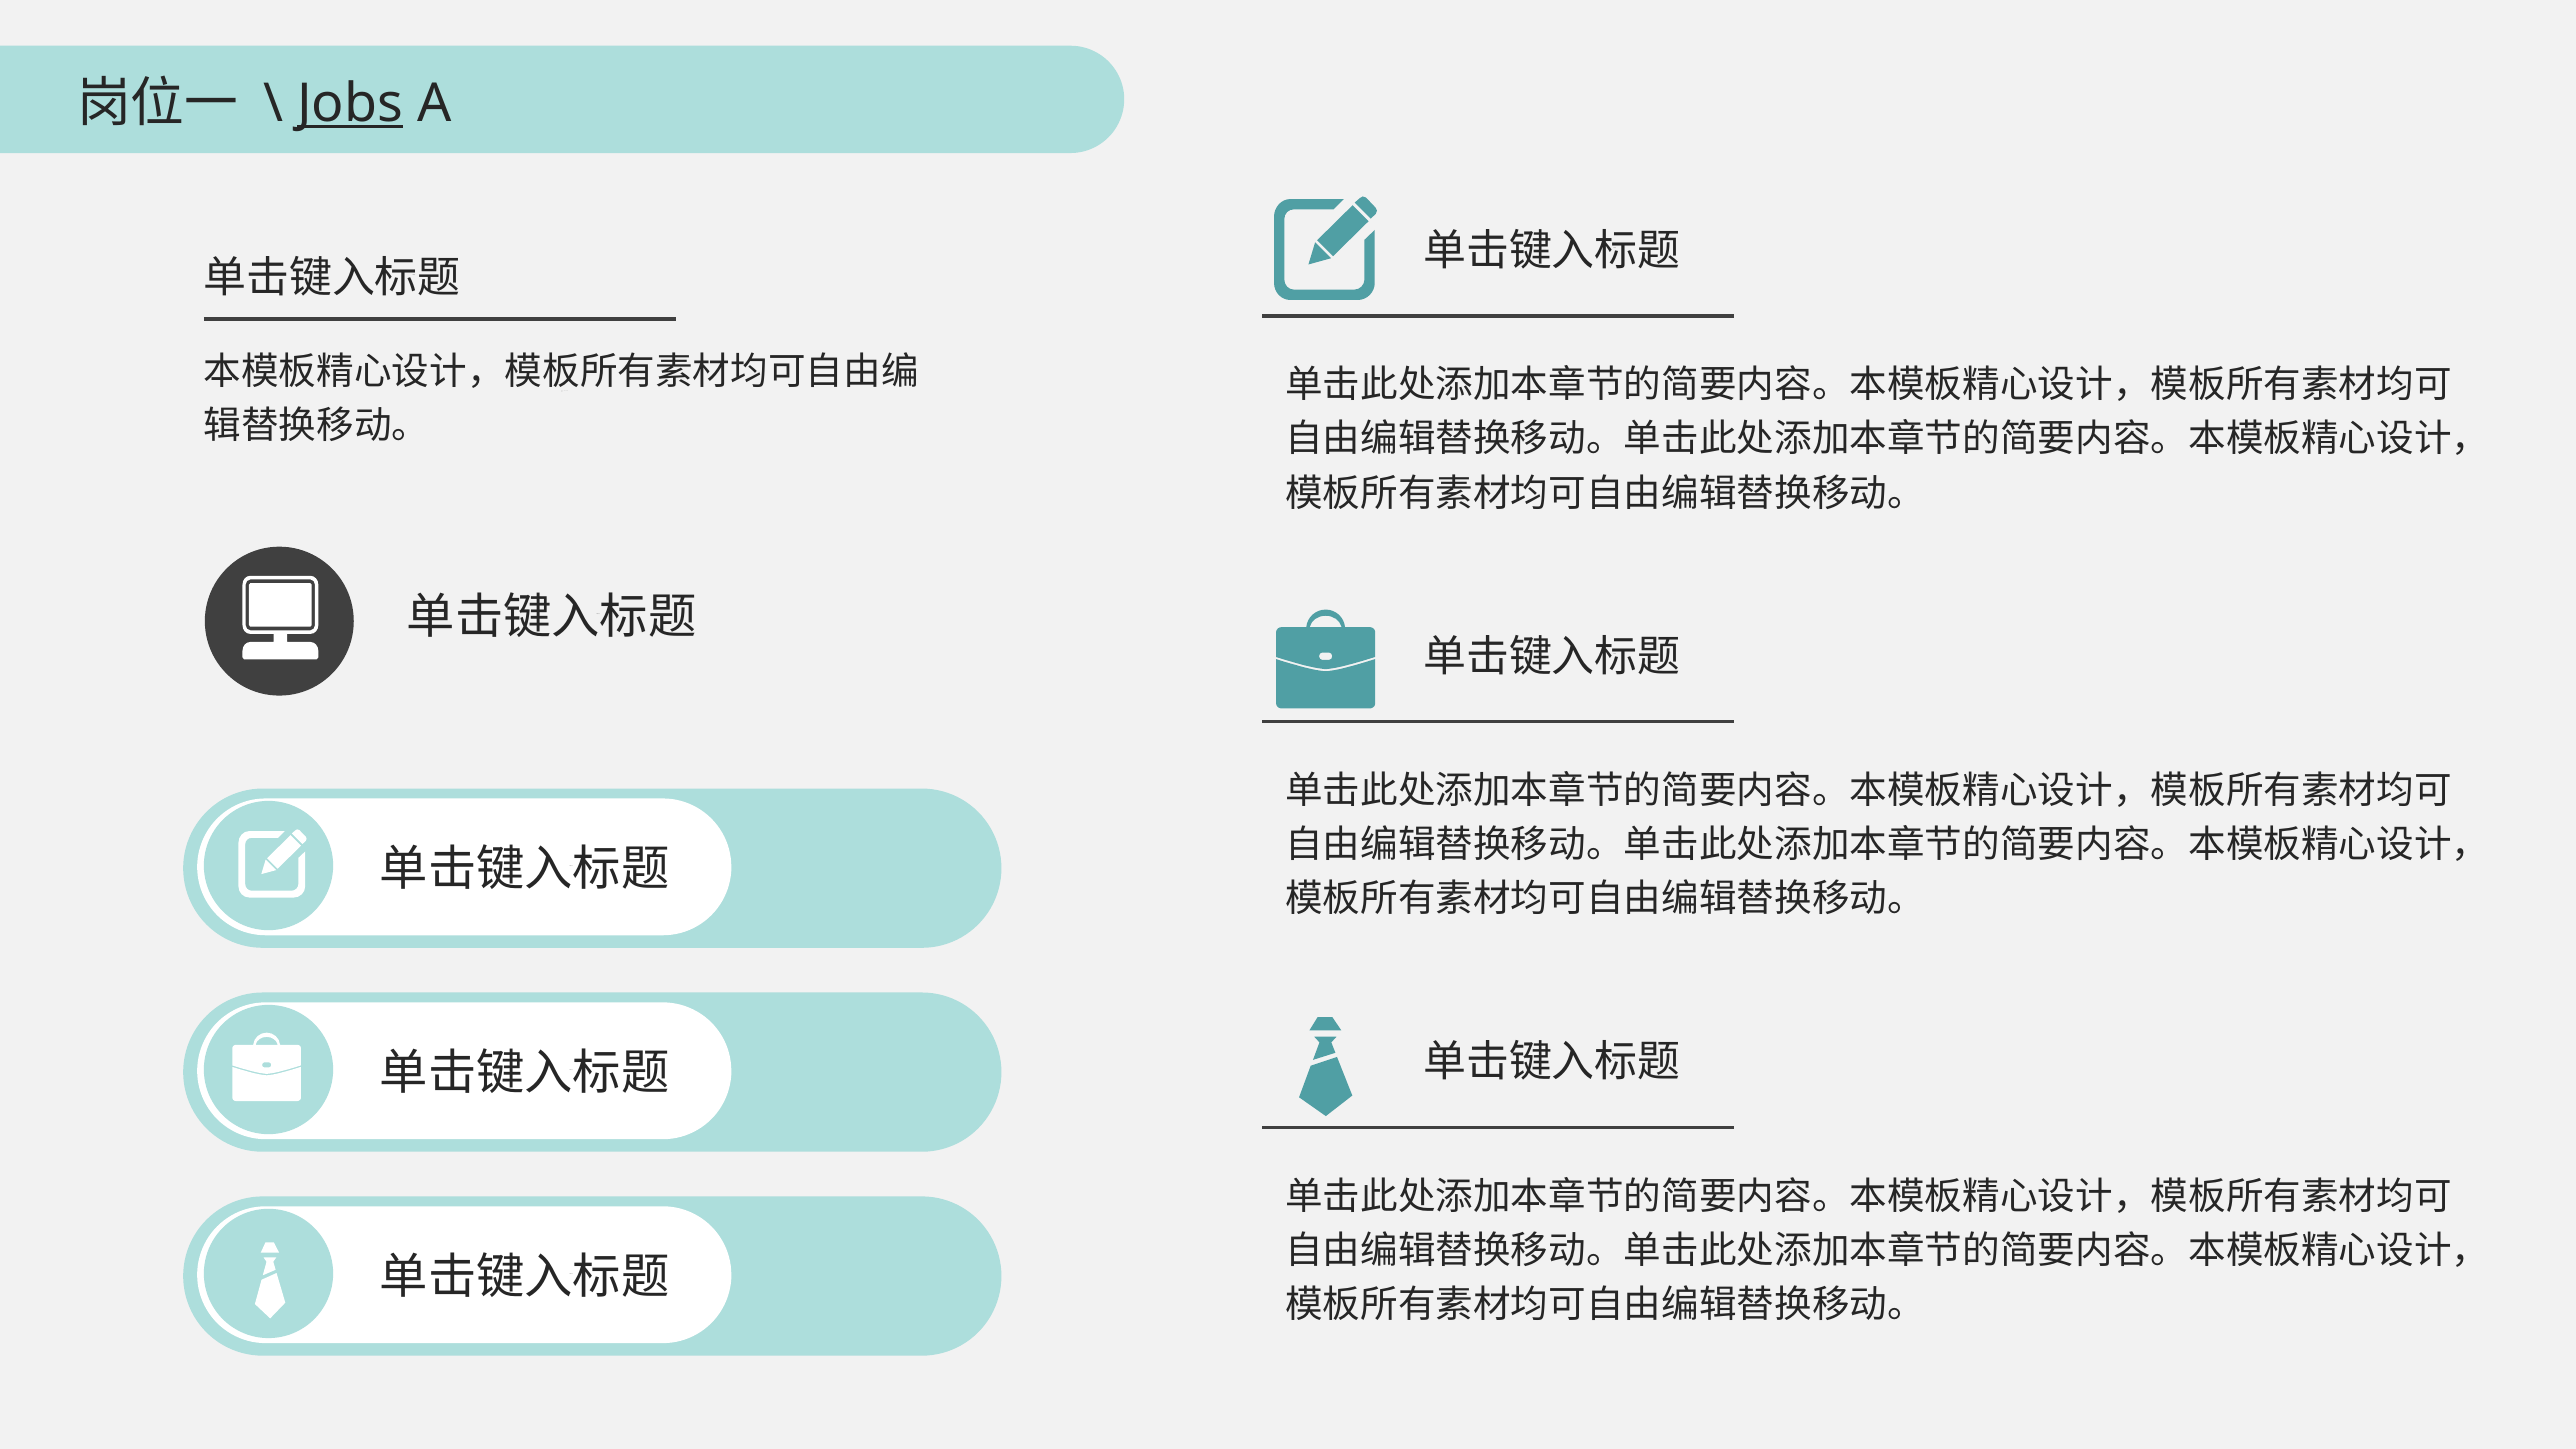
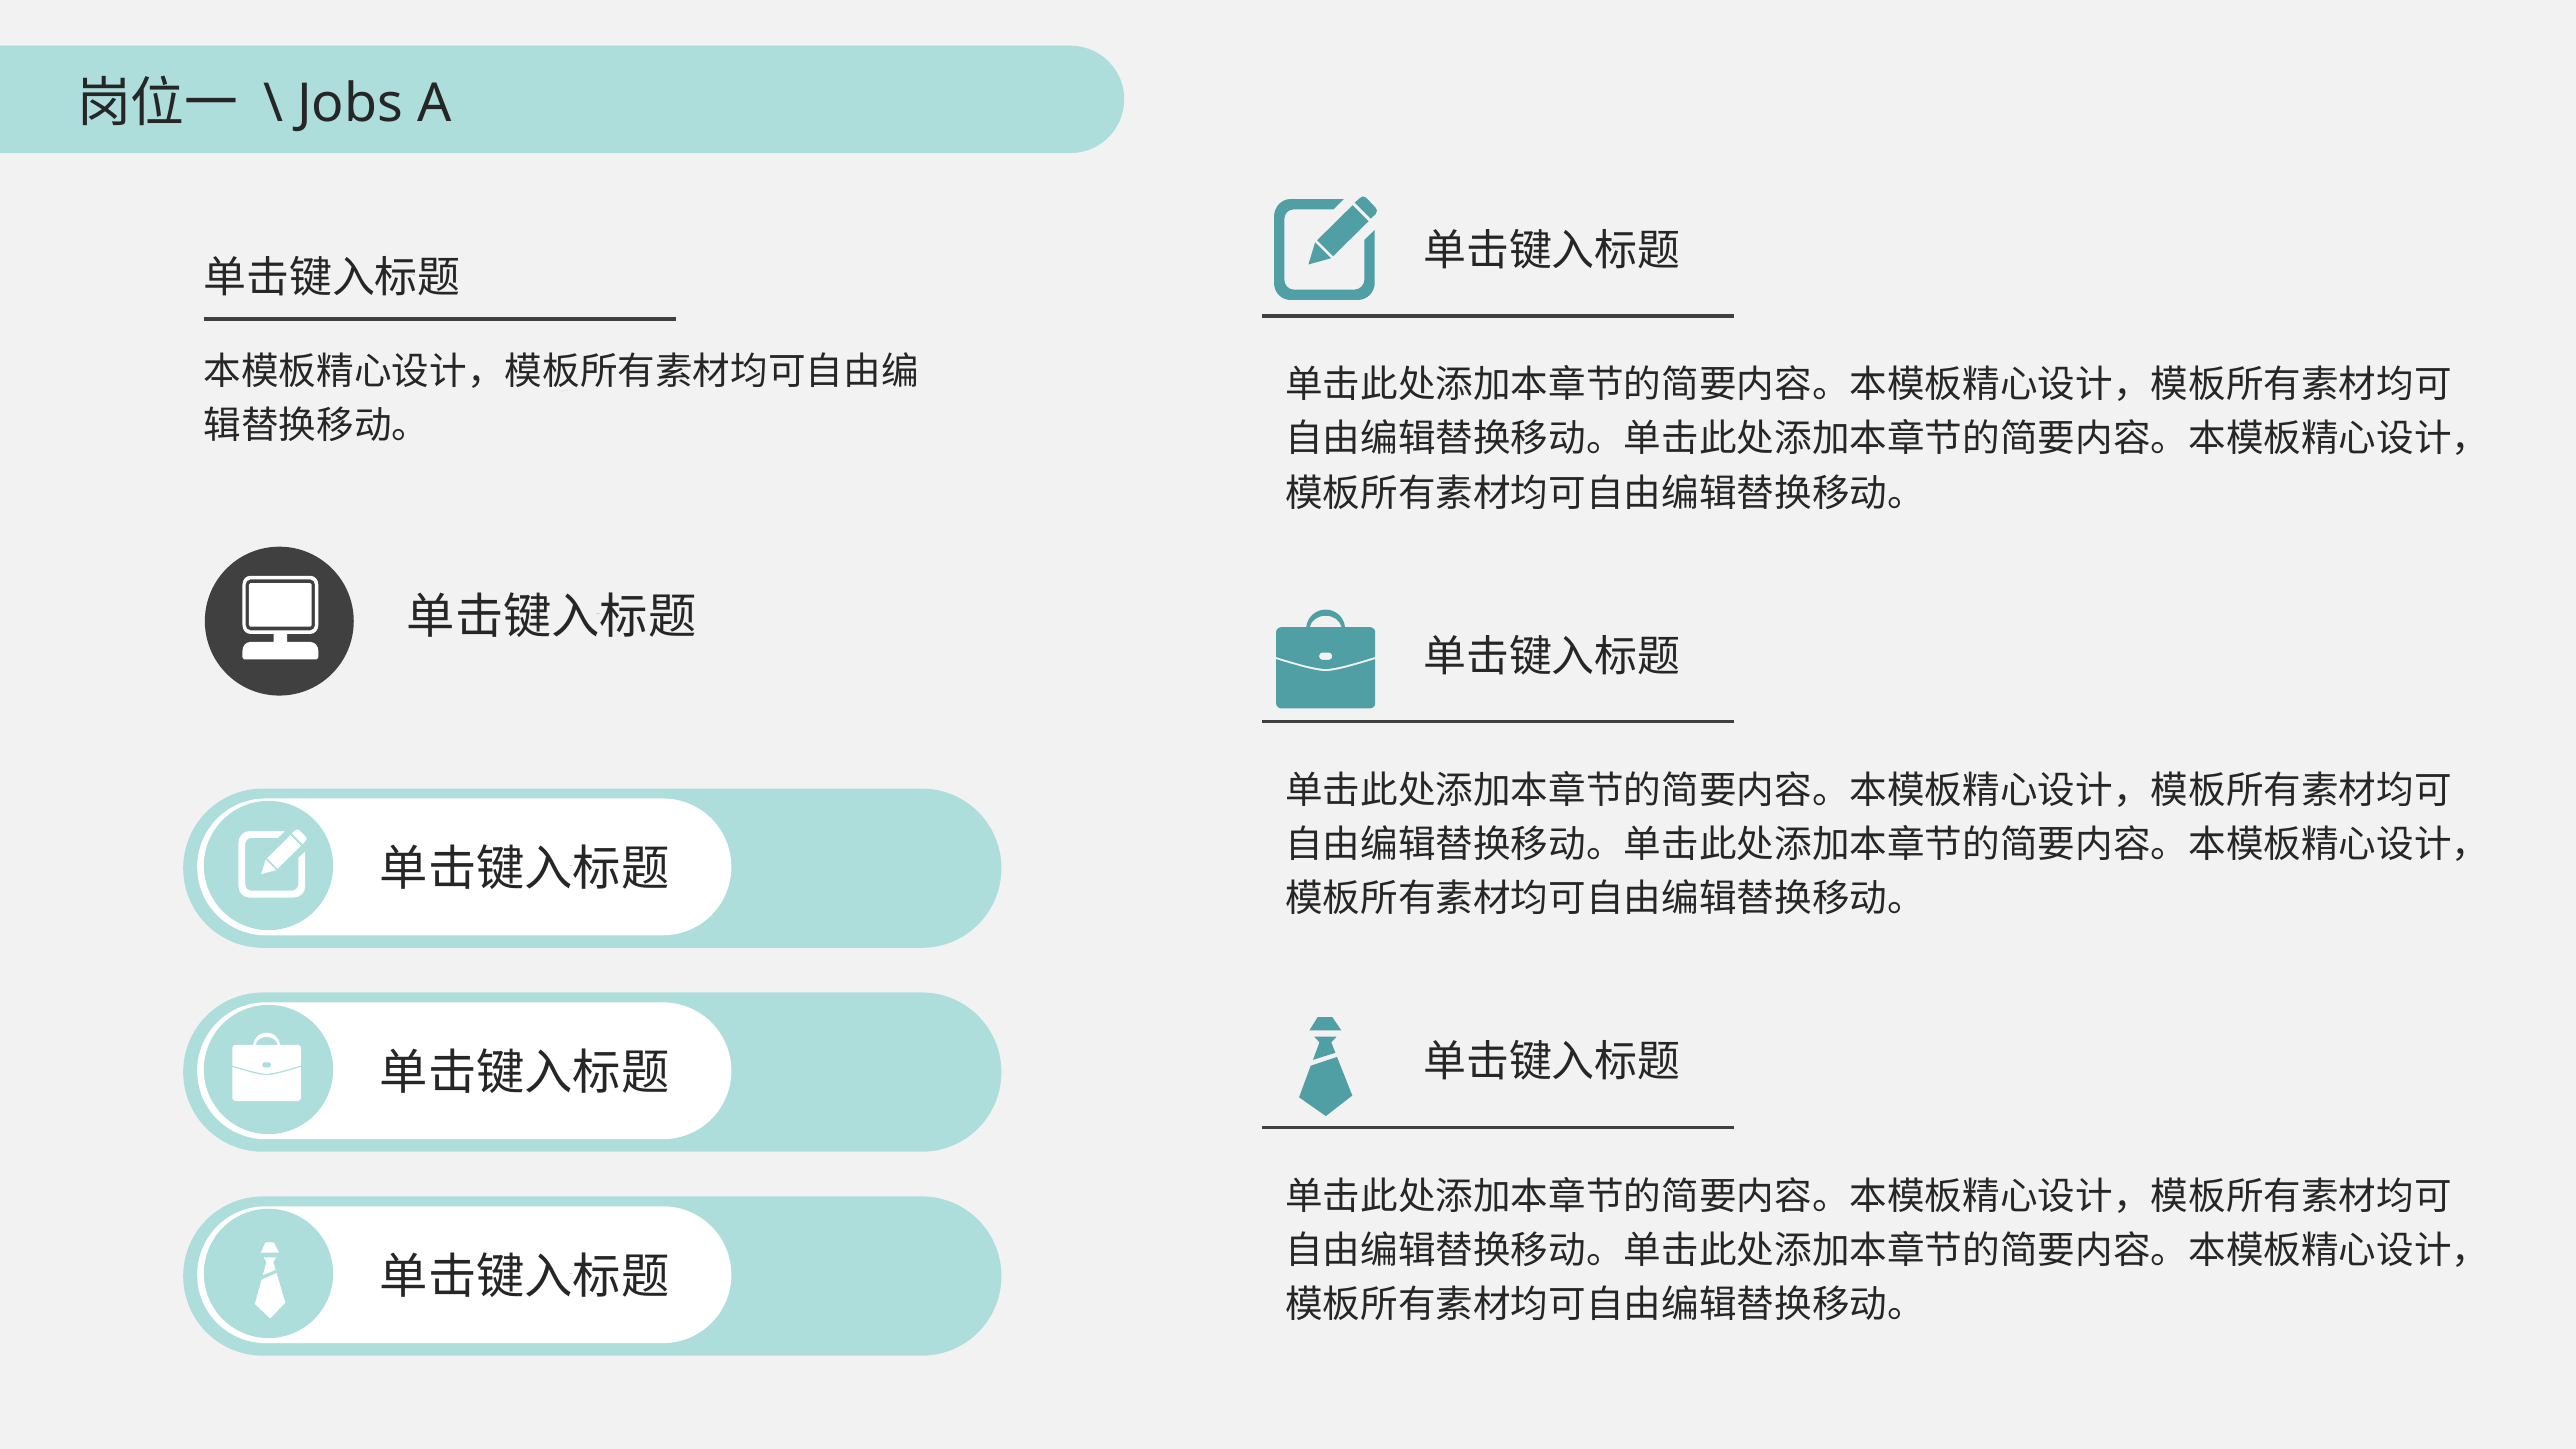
Jobs underline: present -> none (350, 104)
